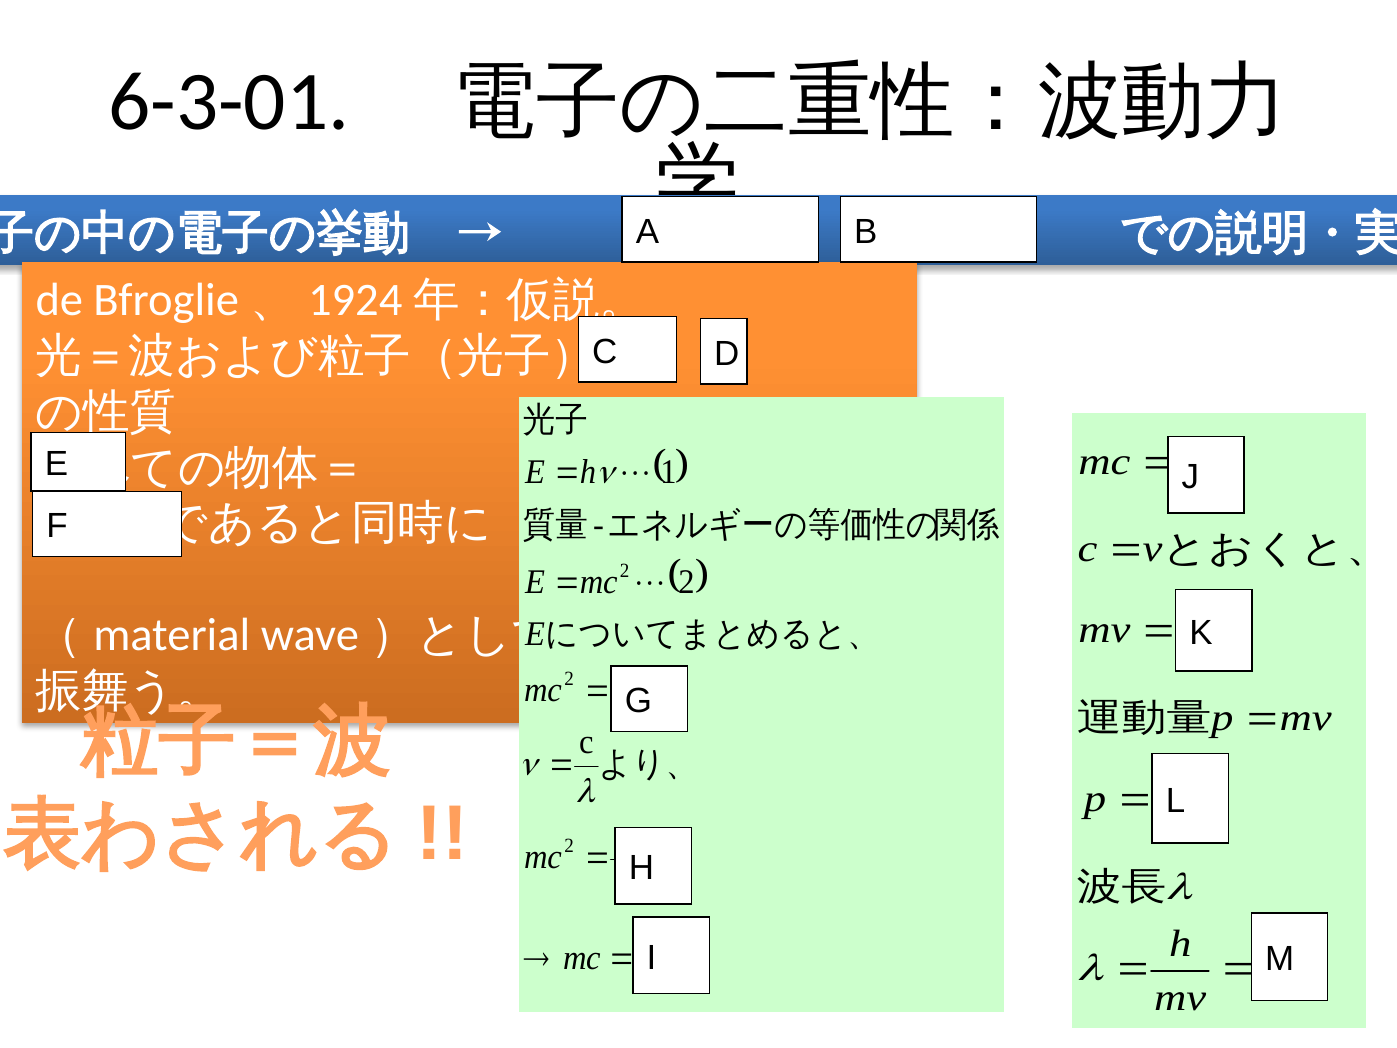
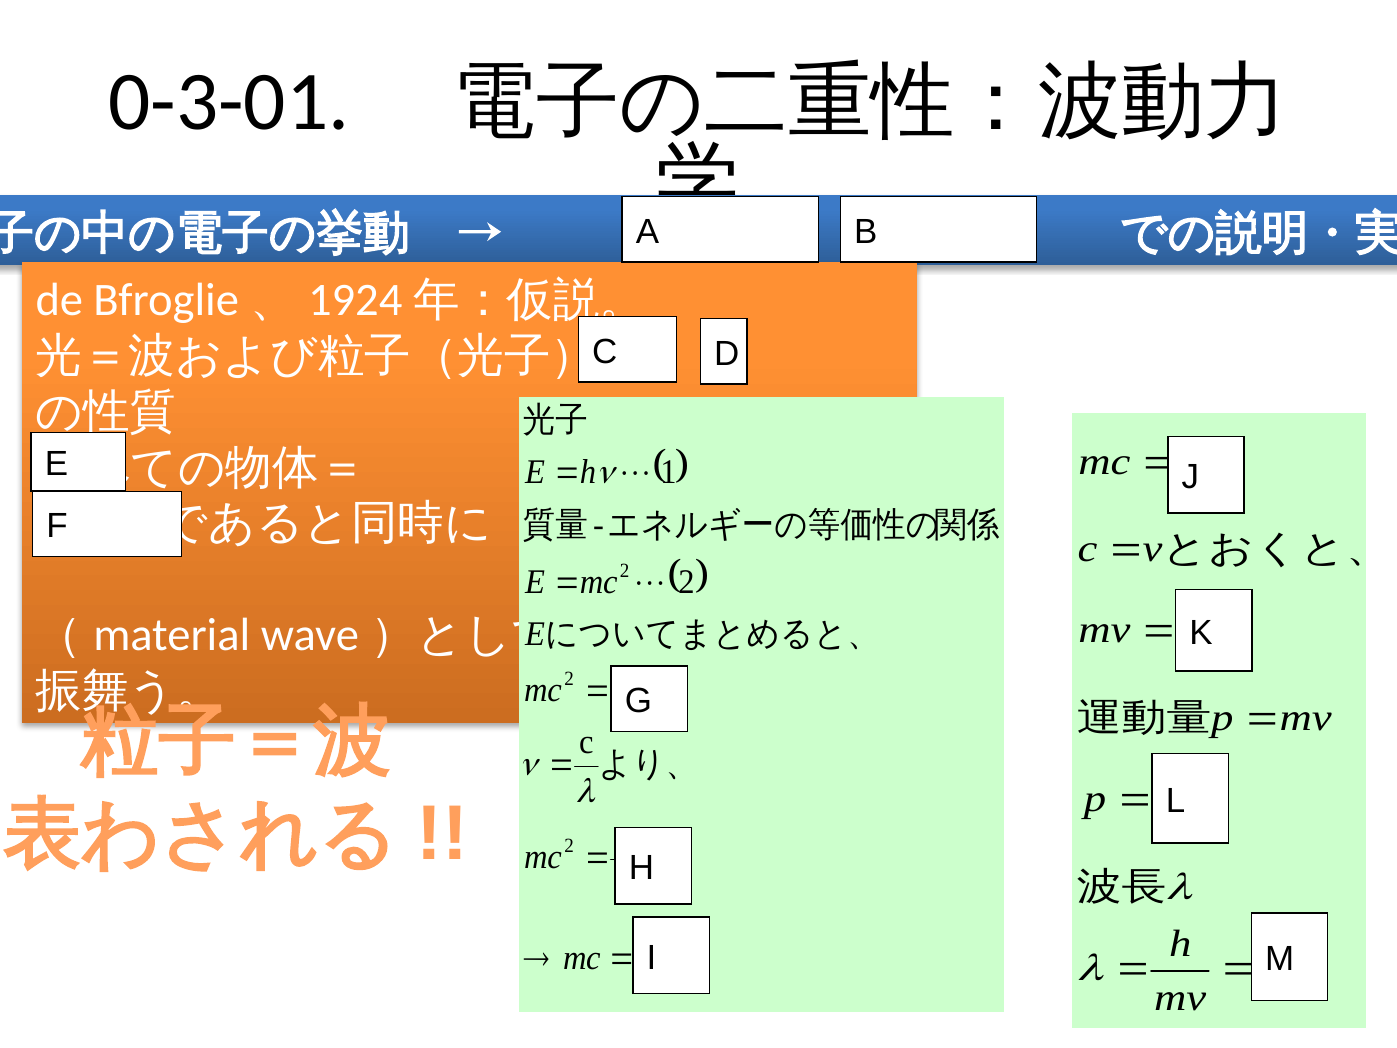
6-3-01: 6-3-01 -> 0-3-01 (229, 102)
